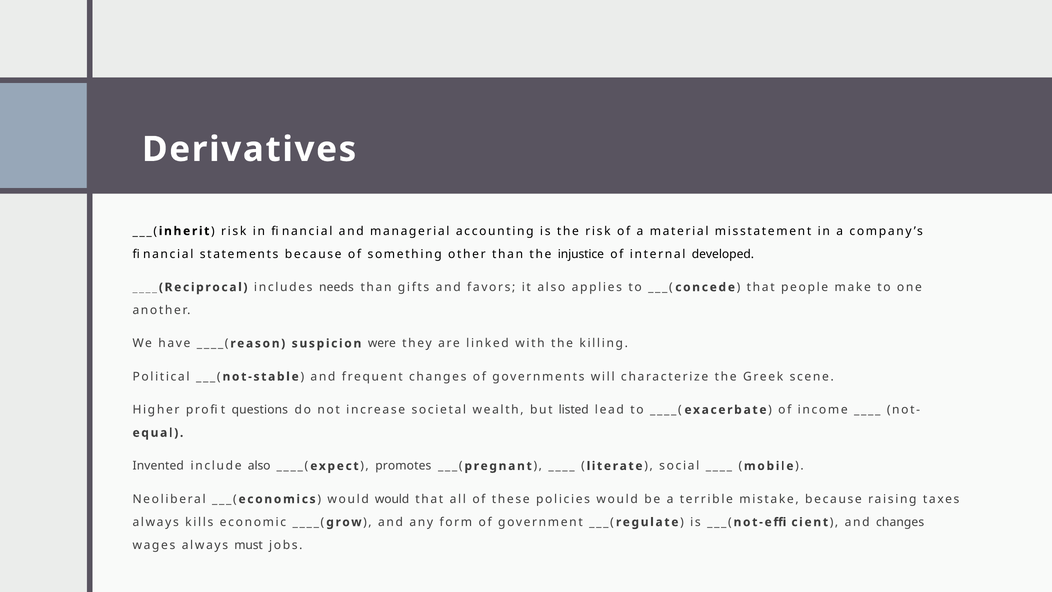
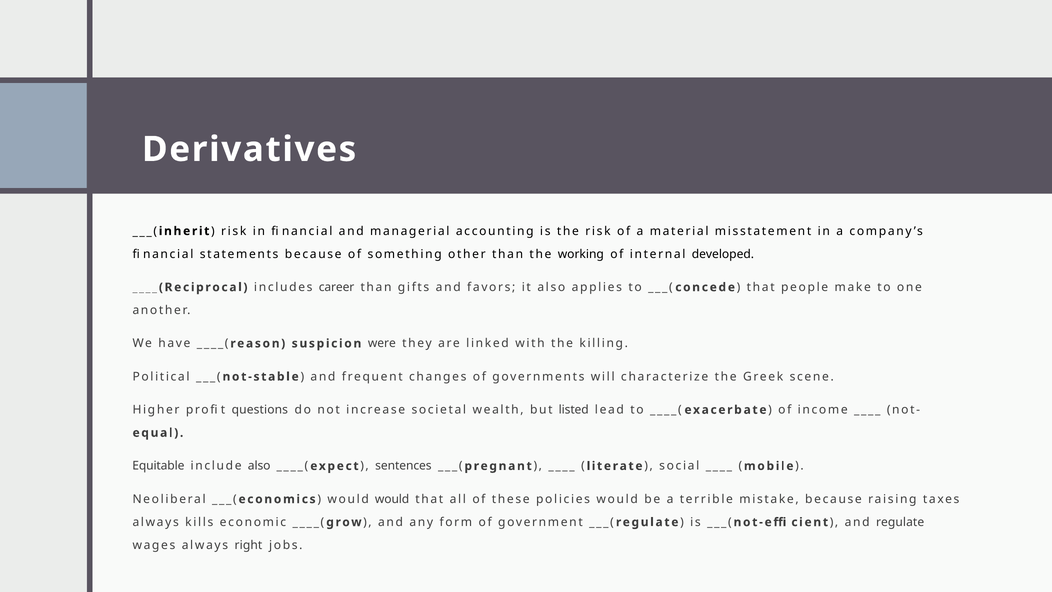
injustice: injustice -> working (581, 254)
needs: needs -> career (337, 287)
Invented: Invented -> Equitable (158, 466)
promotes: promotes -> sentences (403, 466)
and changes: changes -> regulate (900, 522)
must: must -> right (248, 545)
